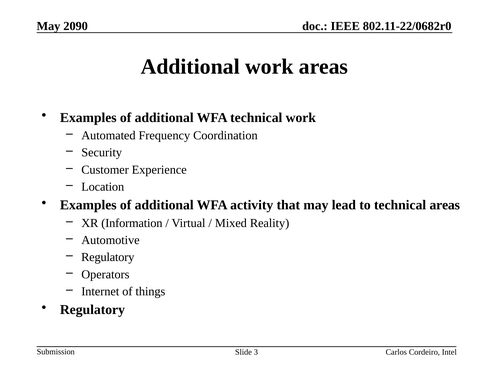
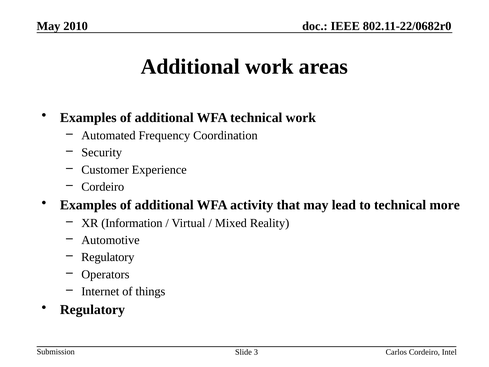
2090: 2090 -> 2010 (76, 26)
Location: Location -> Cordeiro (103, 187)
technical areas: areas -> more (445, 205)
